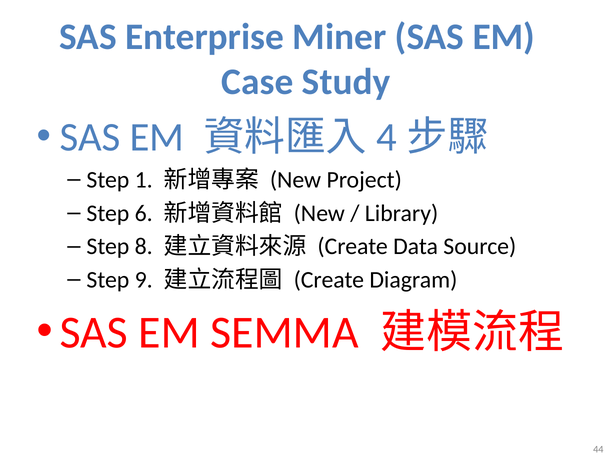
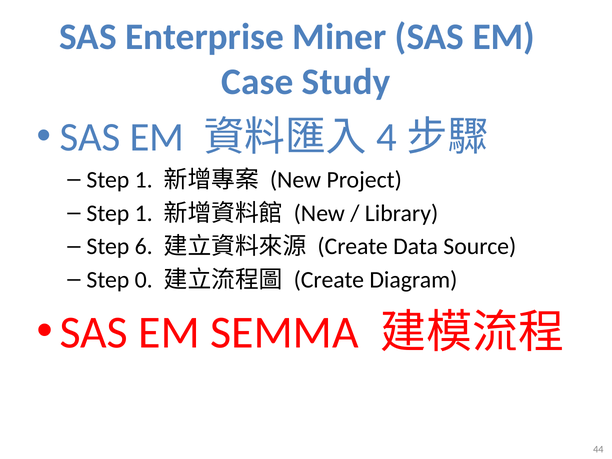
6: 6 -> 1 (144, 213)
8: 8 -> 6 (144, 247)
9: 9 -> 0 (144, 280)
